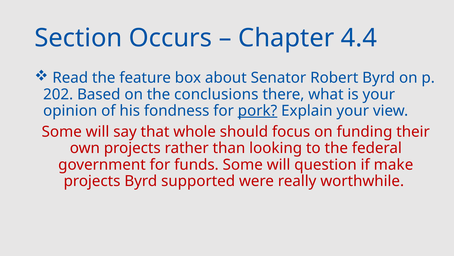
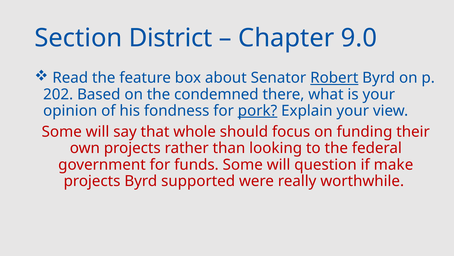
Occurs: Occurs -> District (171, 38)
4.4: 4.4 -> 9.0 (359, 38)
Robert underline: none -> present (334, 78)
conclusions: conclusions -> condemned (216, 94)
